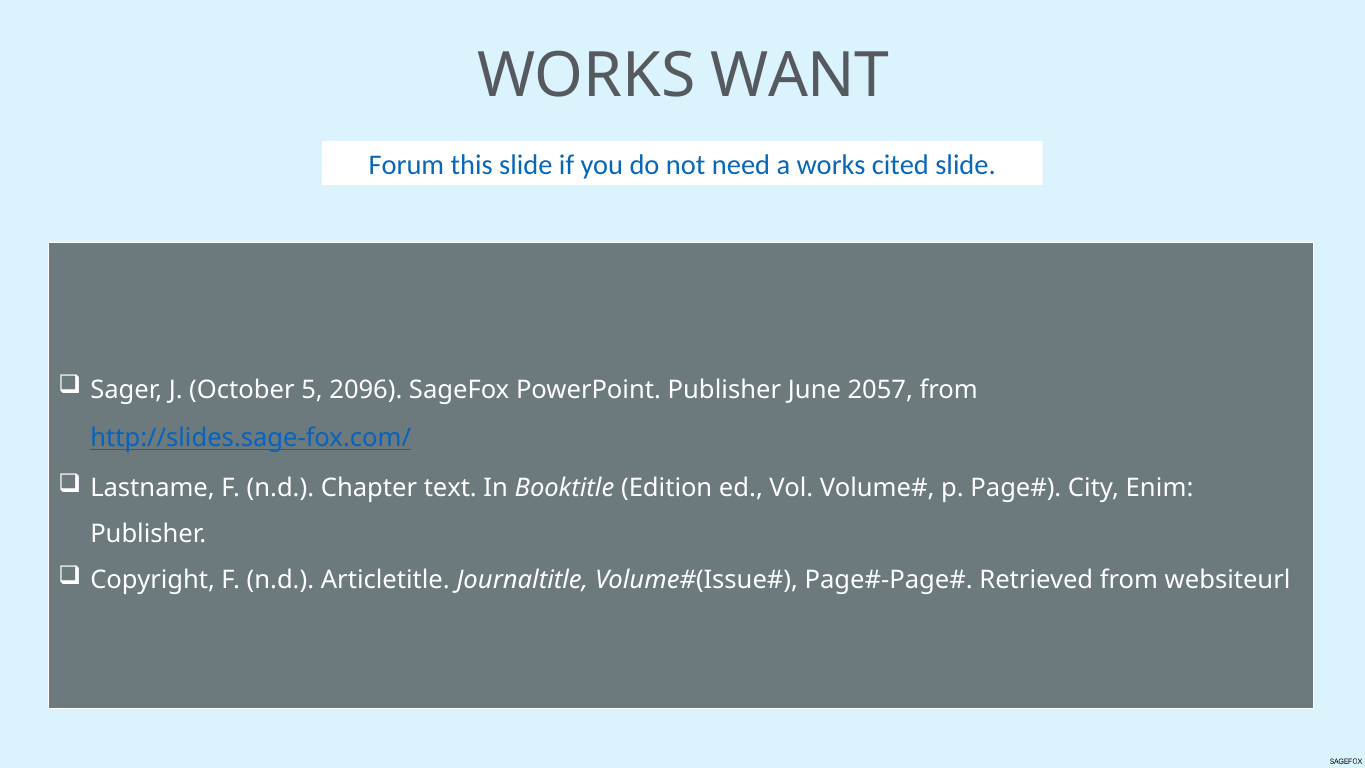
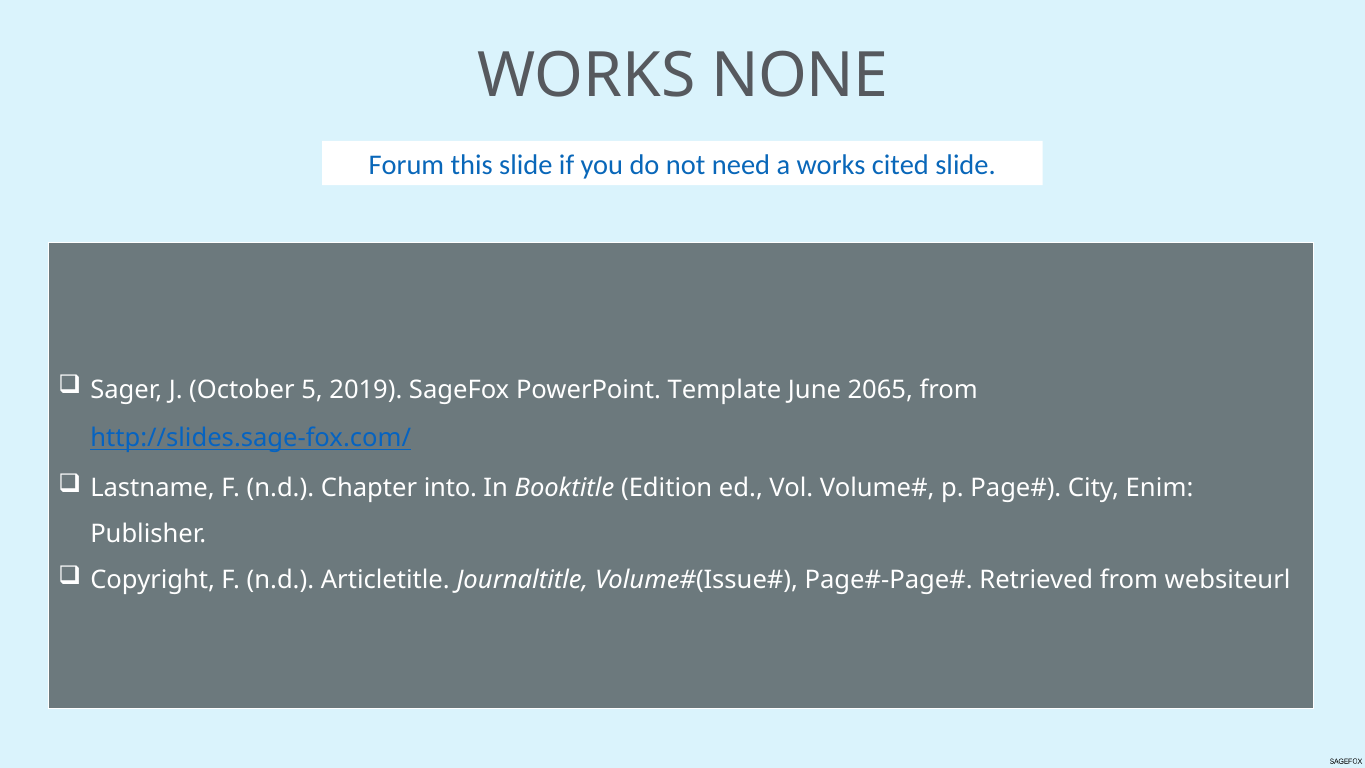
WANT: WANT -> NONE (800, 76)
2096: 2096 -> 2019 (366, 390)
PowerPoint Publisher: Publisher -> Template (724, 390)
2057: 2057 -> 2065 (880, 390)
text: text -> into (450, 488)
